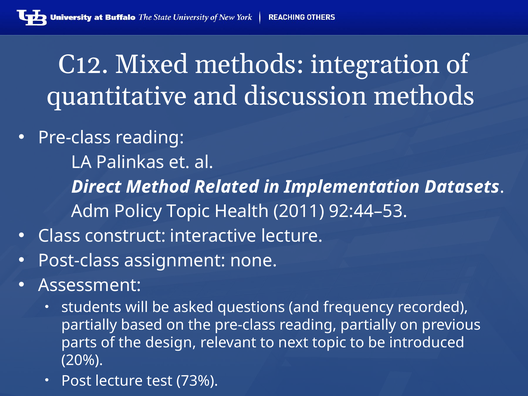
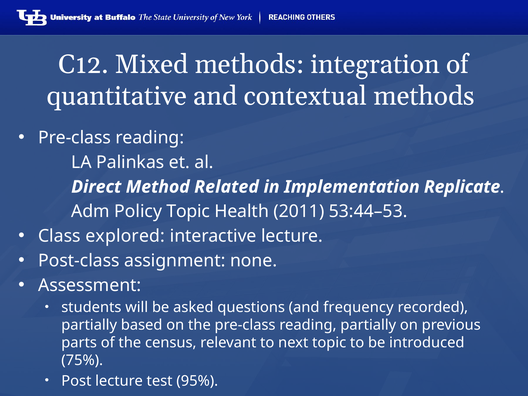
discussion: discussion -> contextual (305, 96)
Datasets: Datasets -> Replicate (462, 187)
92:44–53: 92:44–53 -> 53:44–53 (368, 212)
construct: construct -> explored (125, 236)
design: design -> census (171, 343)
20%: 20% -> 75% (82, 360)
73%: 73% -> 95% (197, 381)
